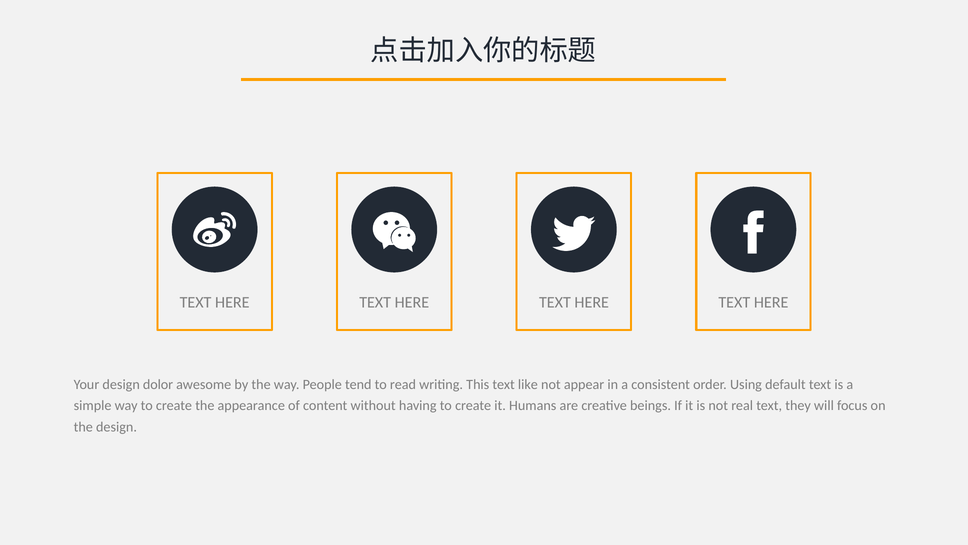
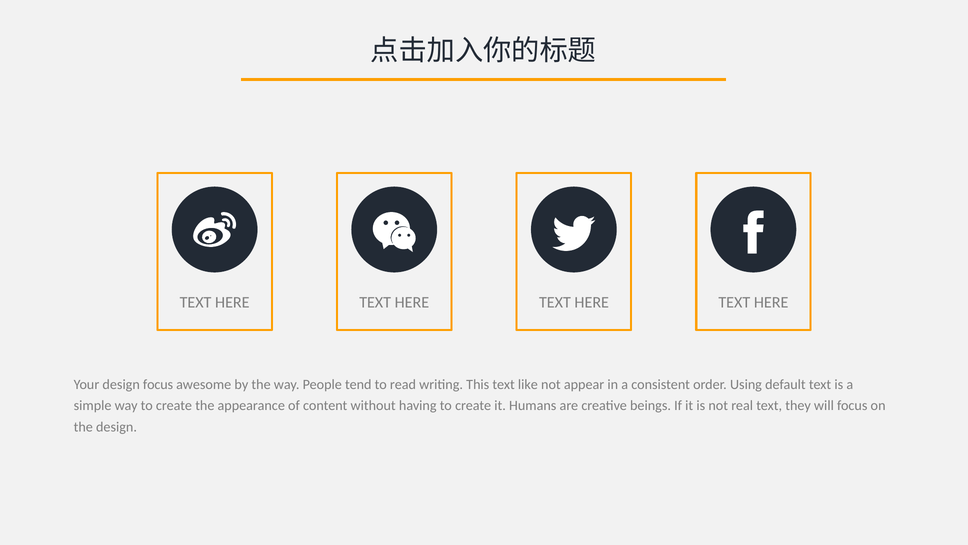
design dolor: dolor -> focus (158, 384)
